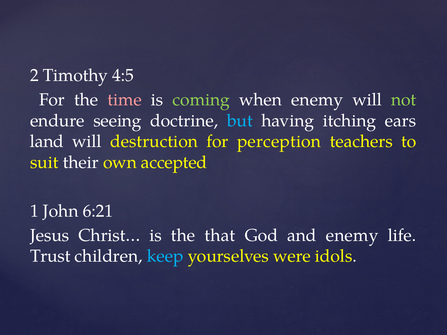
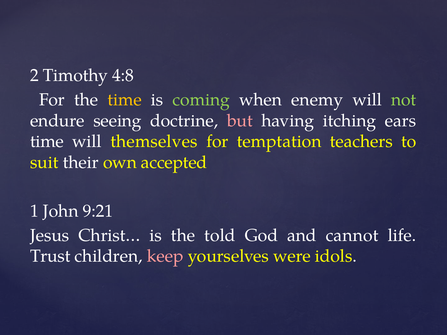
4:5: 4:5 -> 4:8 (123, 76)
time colour: pink -> yellow (125, 100)
but colour: light blue -> pink (240, 121)
land: land -> time (47, 142)
destruction: destruction -> themselves (154, 142)
perception: perception -> temptation (279, 142)
6:21: 6:21 -> 9:21 (98, 211)
that: that -> told (220, 236)
and enemy: enemy -> cannot (352, 236)
keep colour: light blue -> pink (165, 256)
